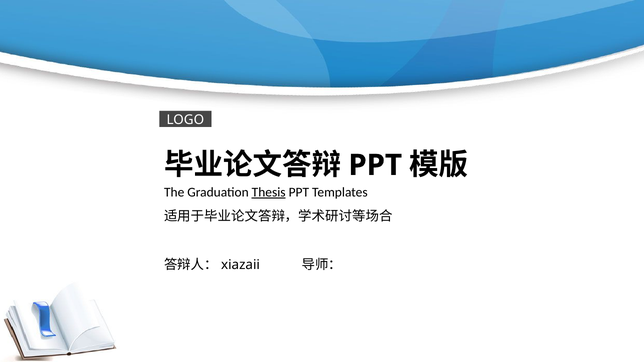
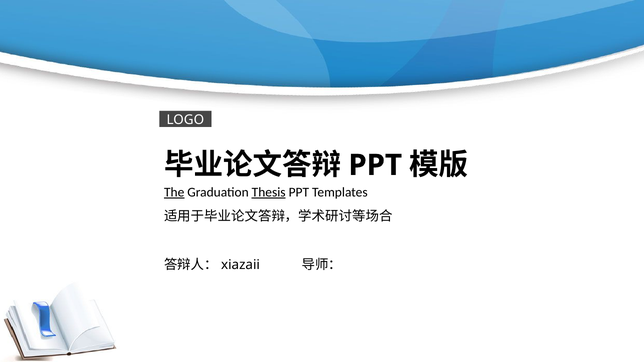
The underline: none -> present (174, 192)
